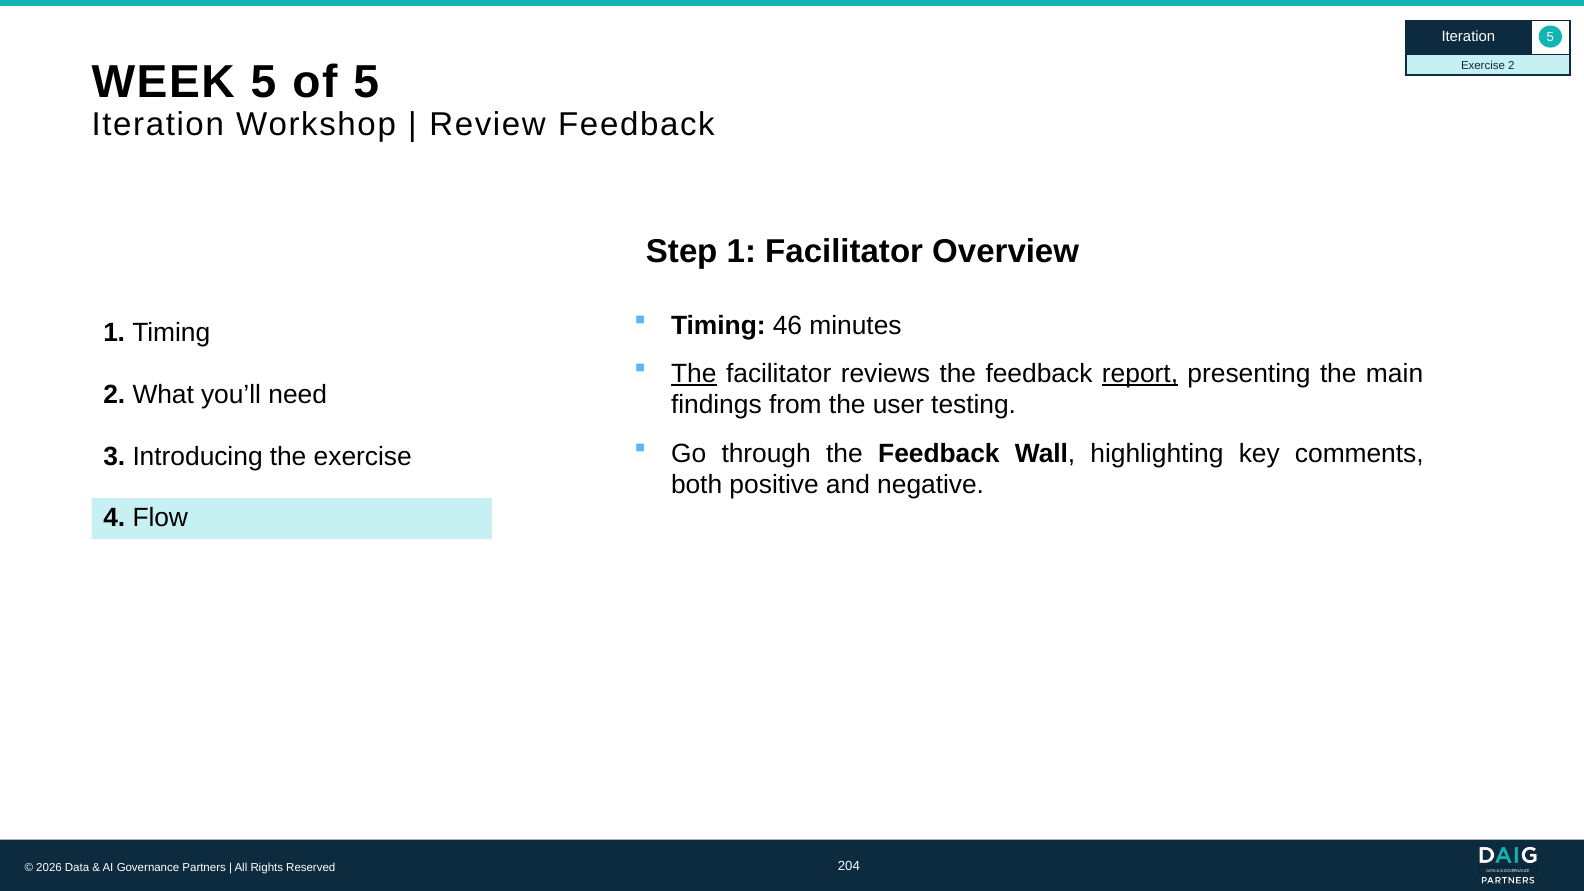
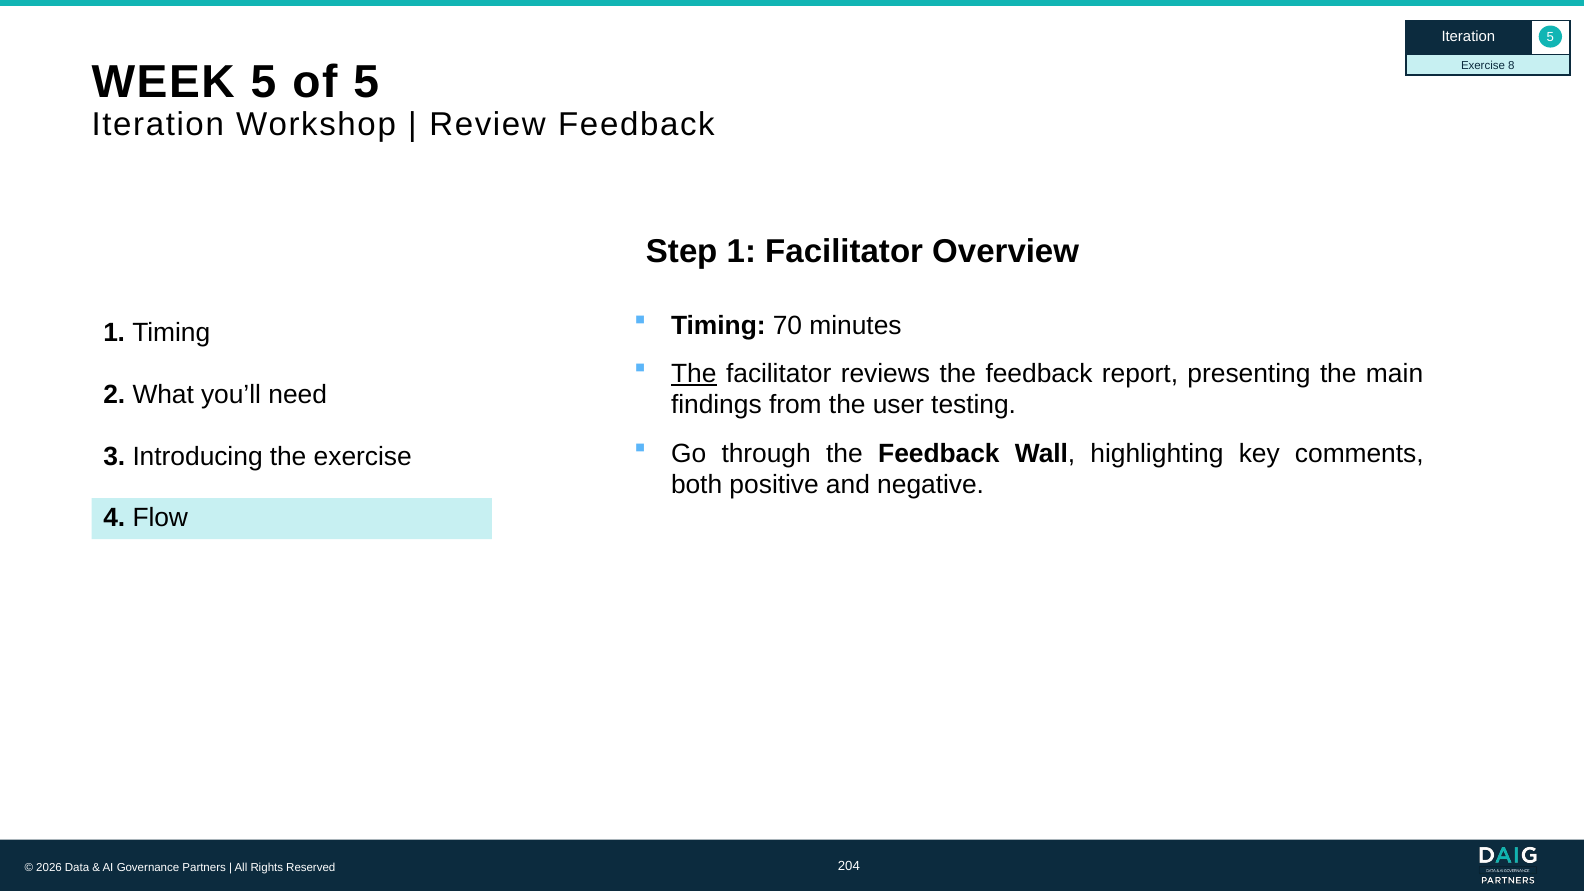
Exercise 2: 2 -> 8 (1511, 66)
46: 46 -> 70 (788, 325)
report underline: present -> none (1140, 374)
